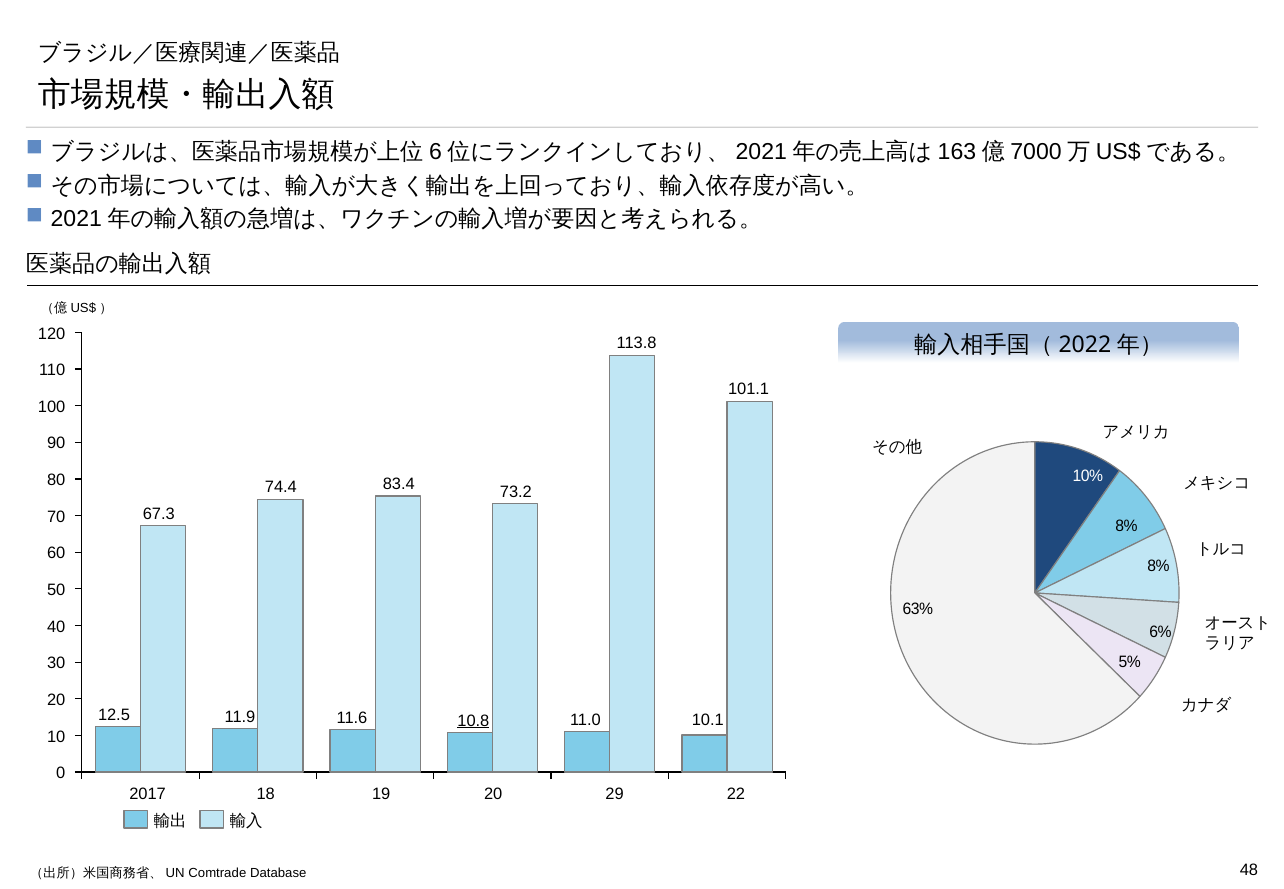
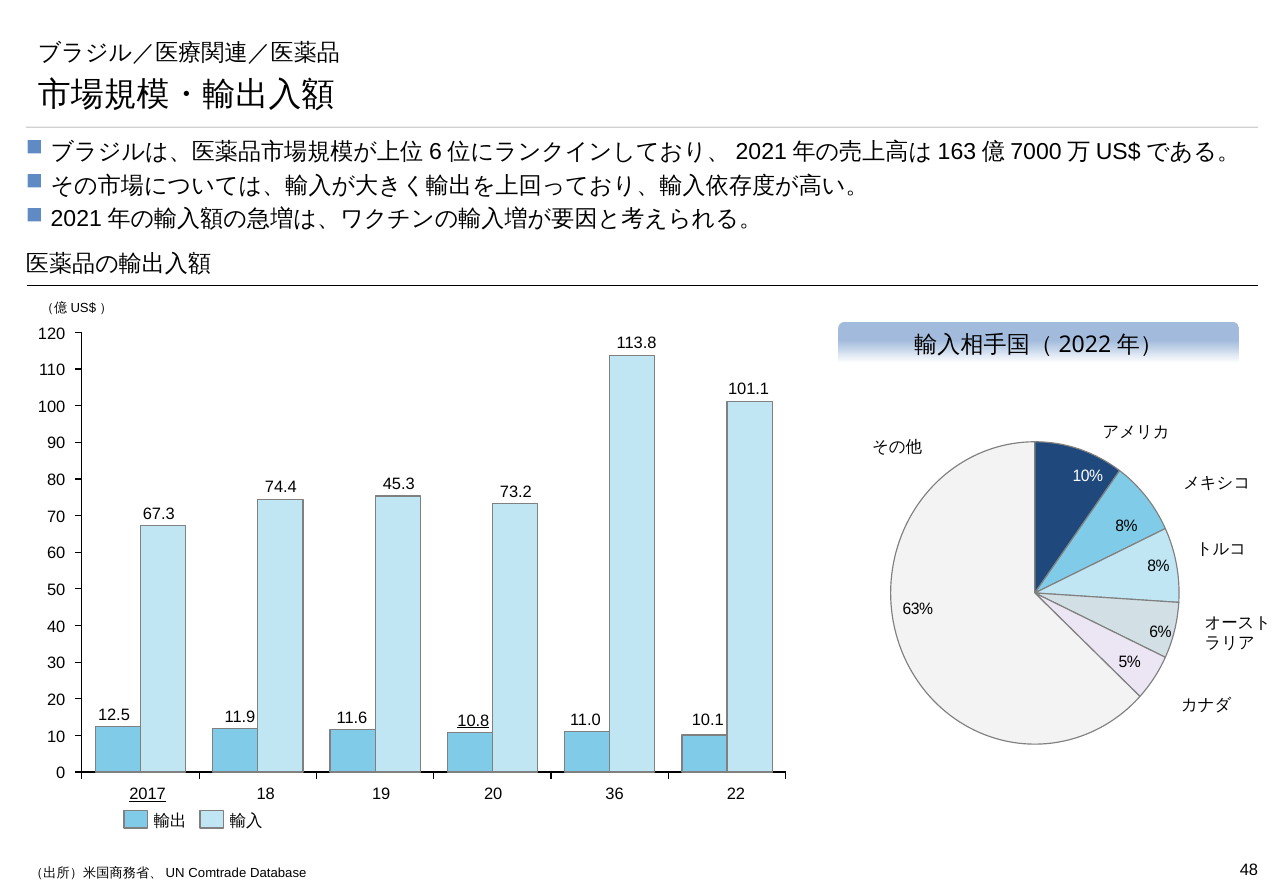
83.4: 83.4 -> 45.3 (399, 484)
2017 underline: none -> present (148, 794)
29: 29 -> 36 (615, 794)
